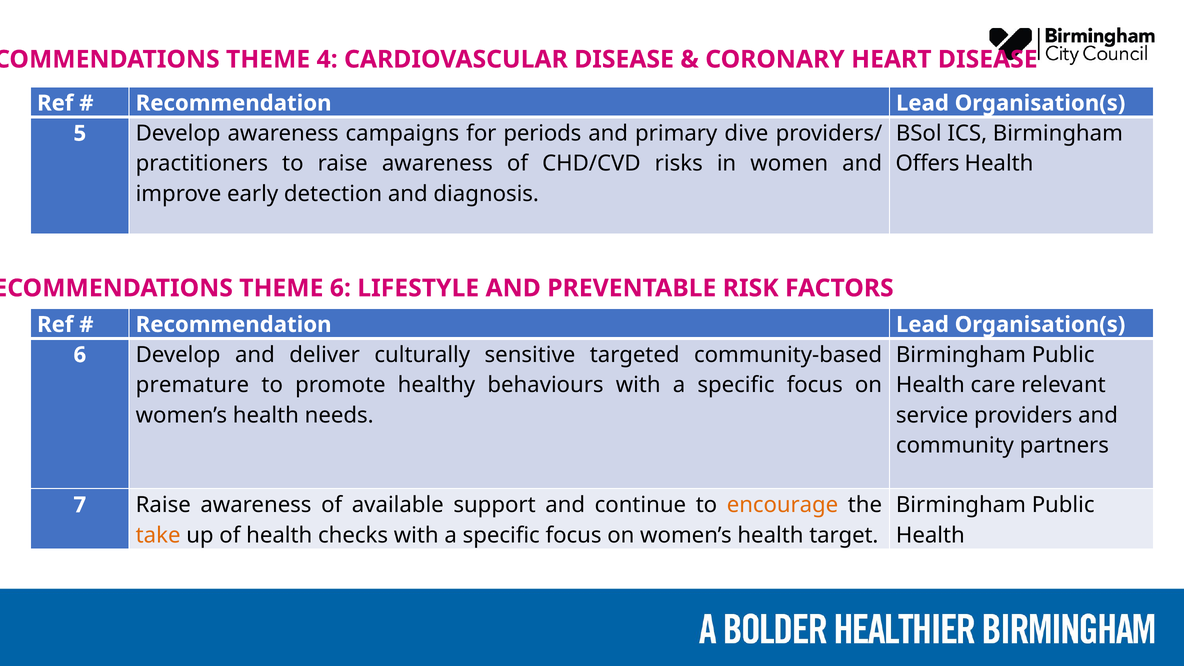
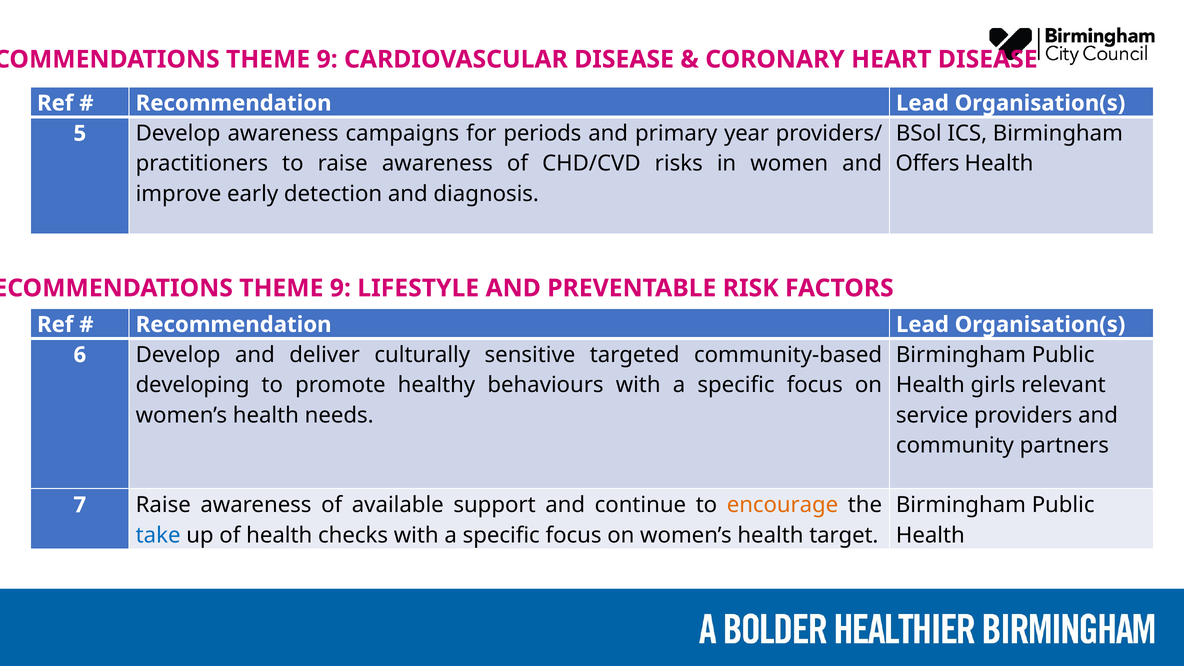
4: 4 -> 9 (327, 59)
dive: dive -> year (747, 133)
6: 6 -> 9 (340, 288)
premature: premature -> developing (193, 385)
care: care -> girls (993, 385)
take colour: orange -> blue (158, 535)
